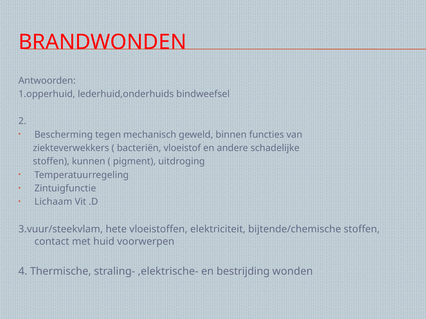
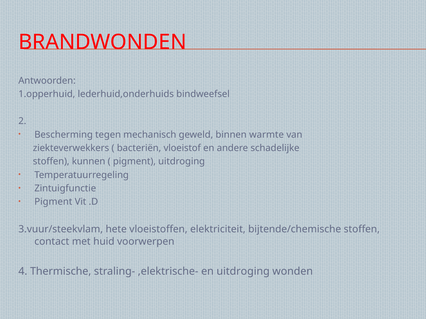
functies: functies -> warmte (267, 135)
Lichaam: Lichaam -> Pigment (53, 202)
en bestrijding: bestrijding -> uitdroging (243, 272)
